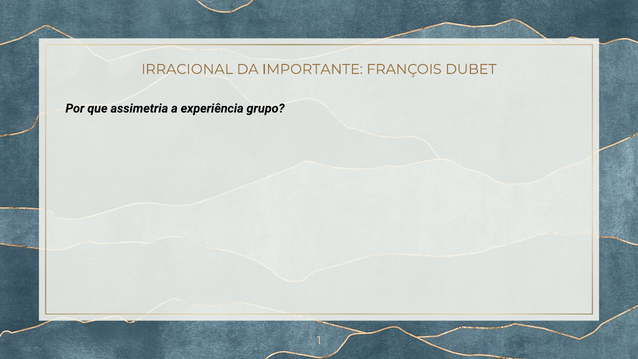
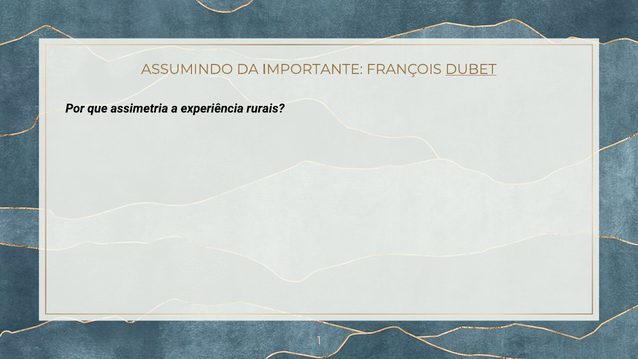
IRRACIONAL: IRRACIONAL -> ASSUMINDO (187, 69)
DUBET underline: none -> present (471, 69)
grupo: grupo -> rurais (266, 108)
